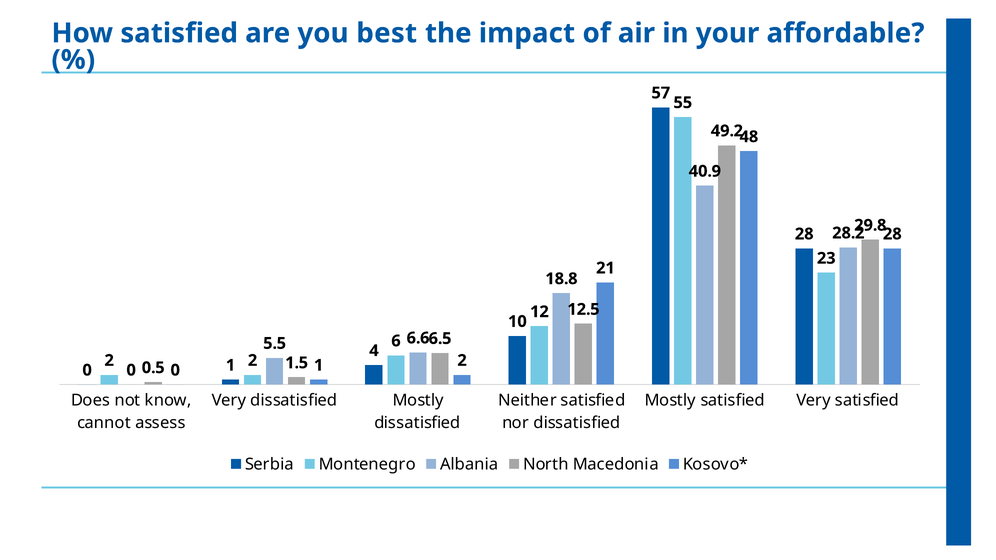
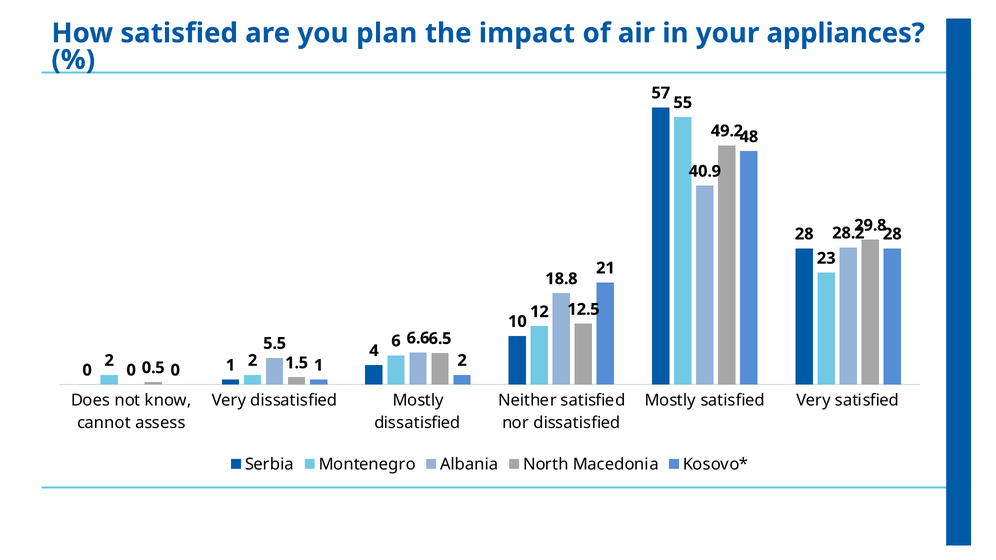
best: best -> plan (387, 33)
affordable: affordable -> appliances (846, 33)
